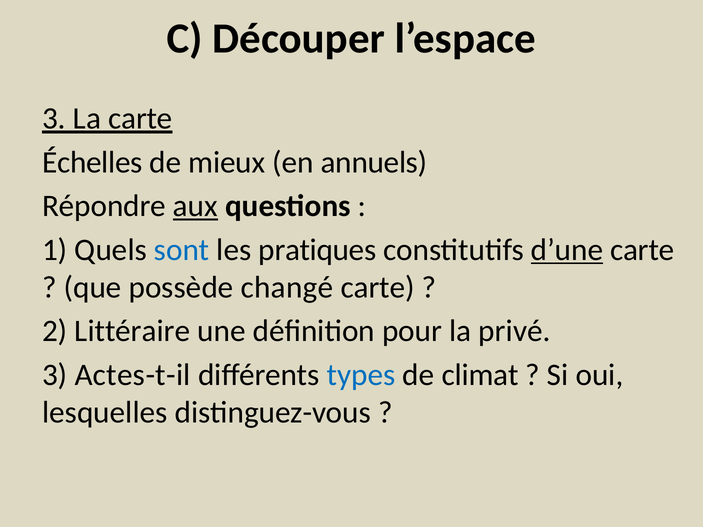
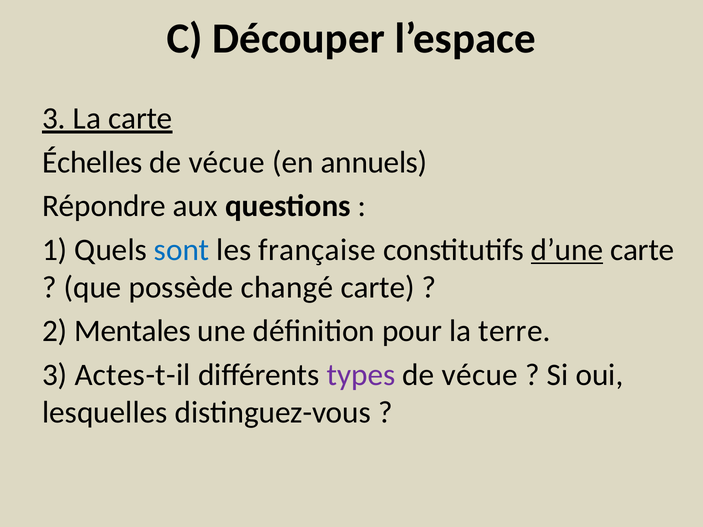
mieux: mieux -> vécue (227, 162)
aux underline: present -> none (195, 206)
pratiques: pratiques -> française (317, 250)
Littéraire: Littéraire -> Mentales (133, 331)
privé: privé -> terre (515, 331)
types colour: blue -> purple (361, 375)
climat: climat -> vécue (480, 375)
